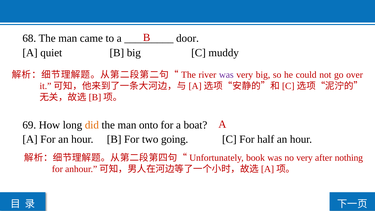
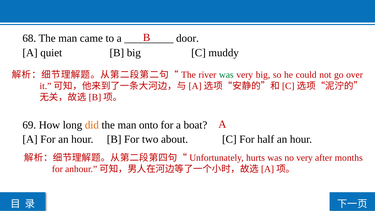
was colour: purple -> green (226, 75)
going: going -> about (175, 139)
book: book -> hurts (256, 158)
nothing: nothing -> months (349, 158)
